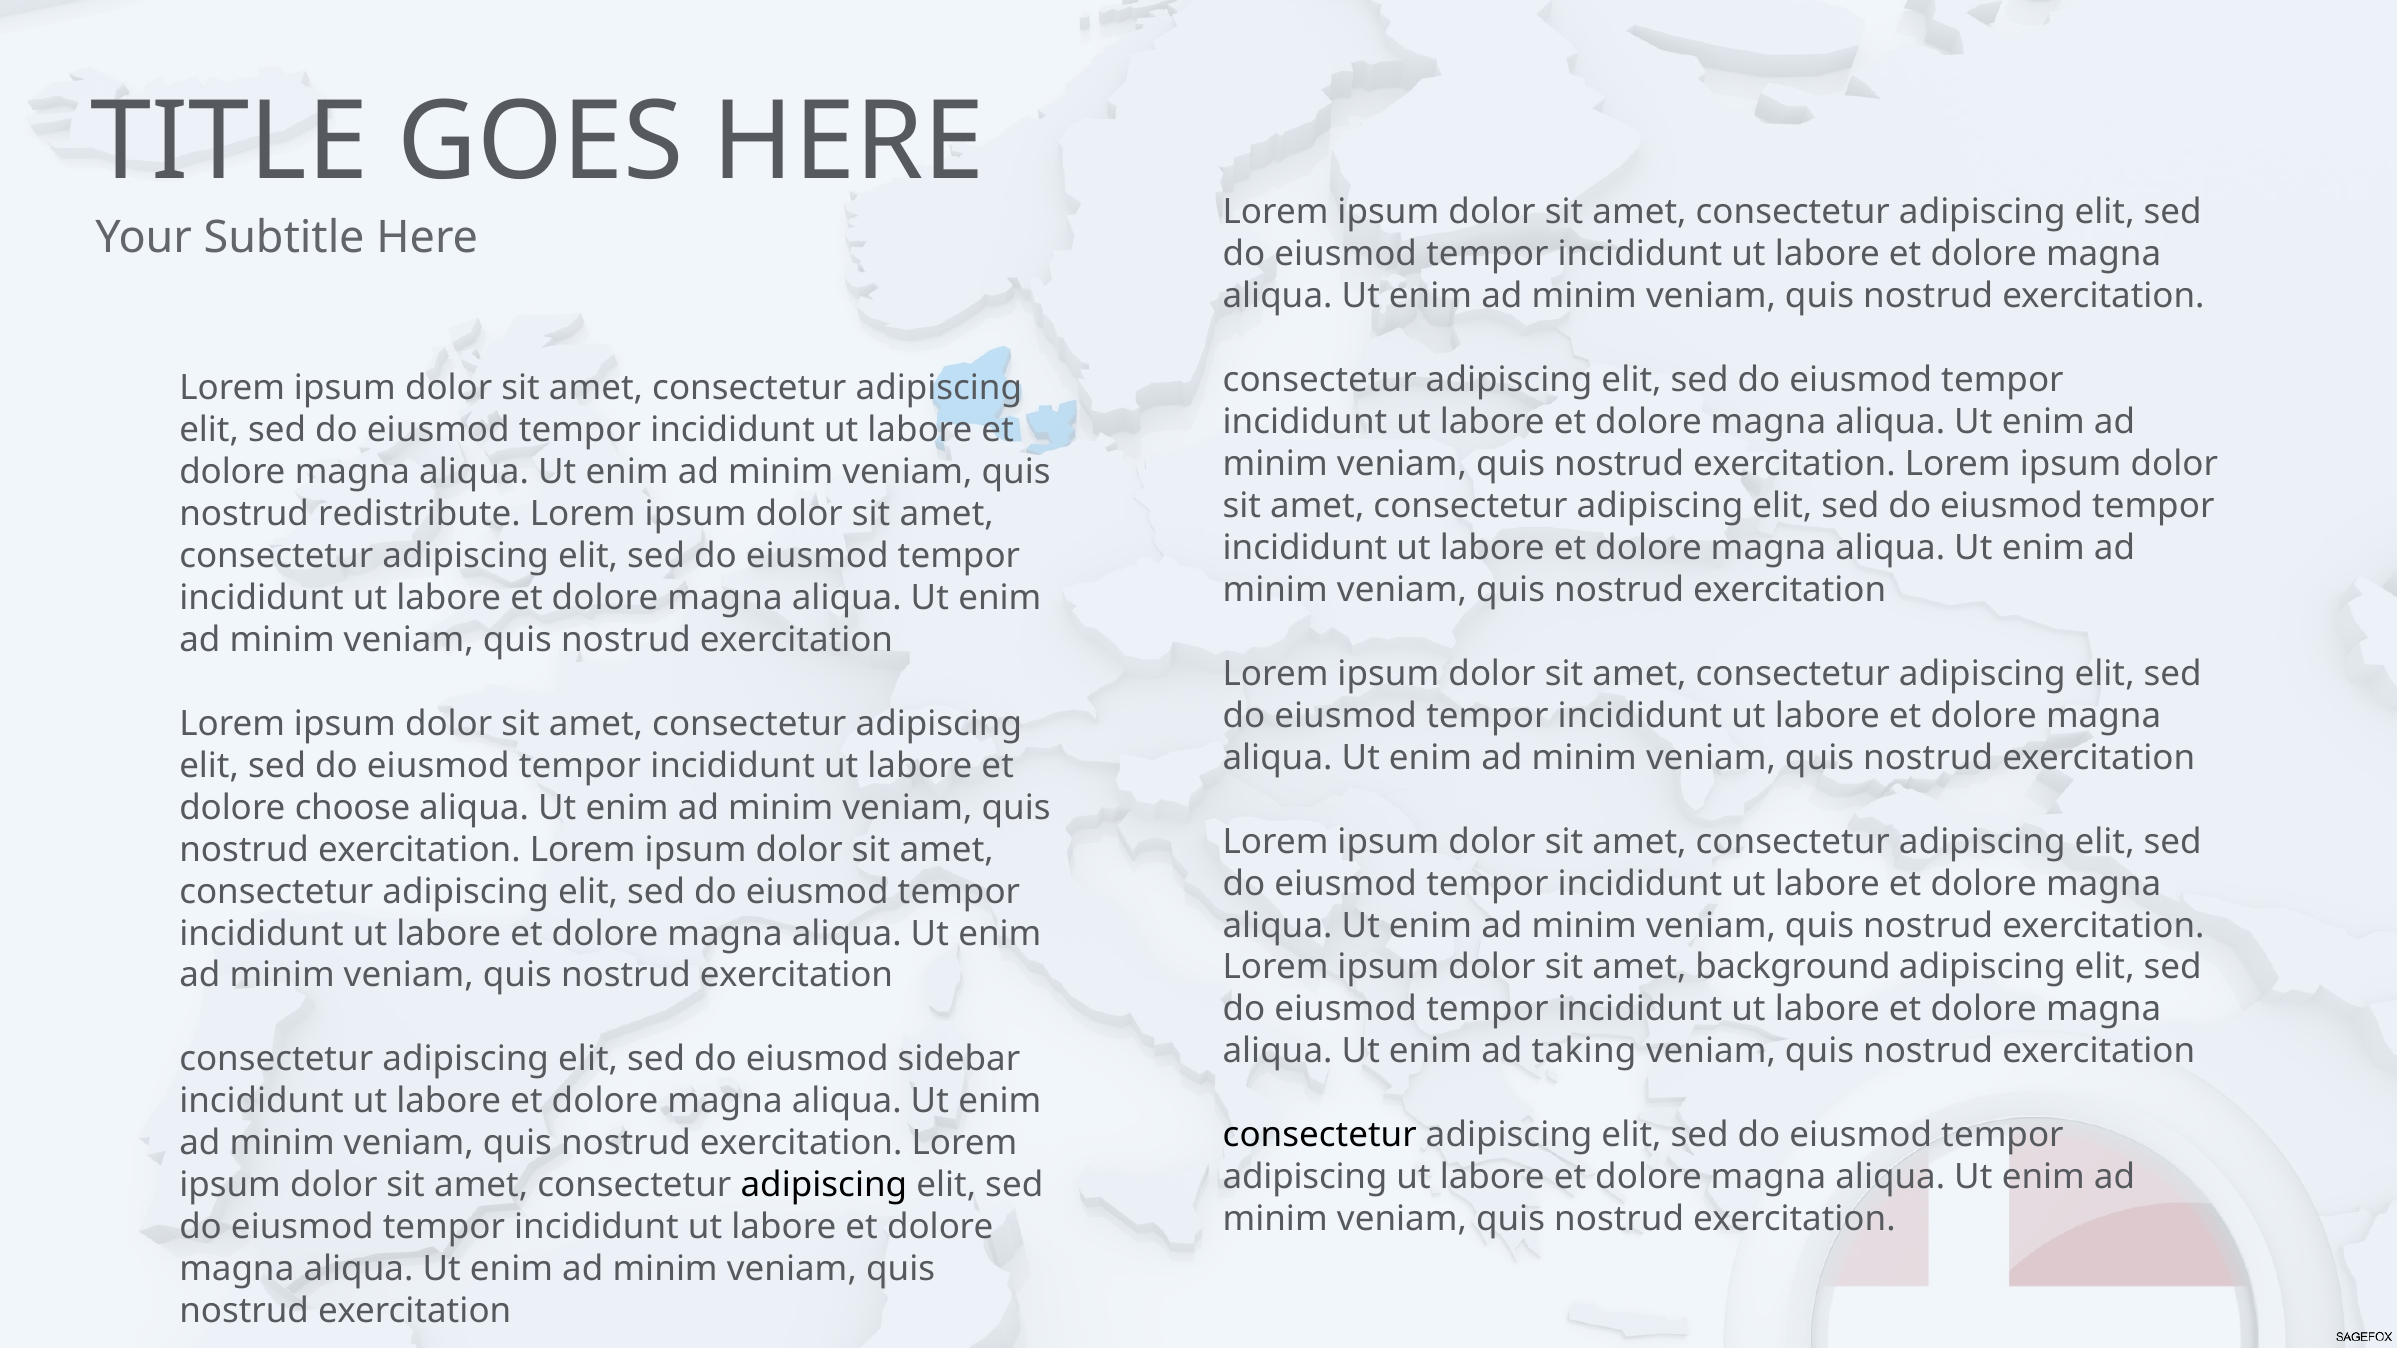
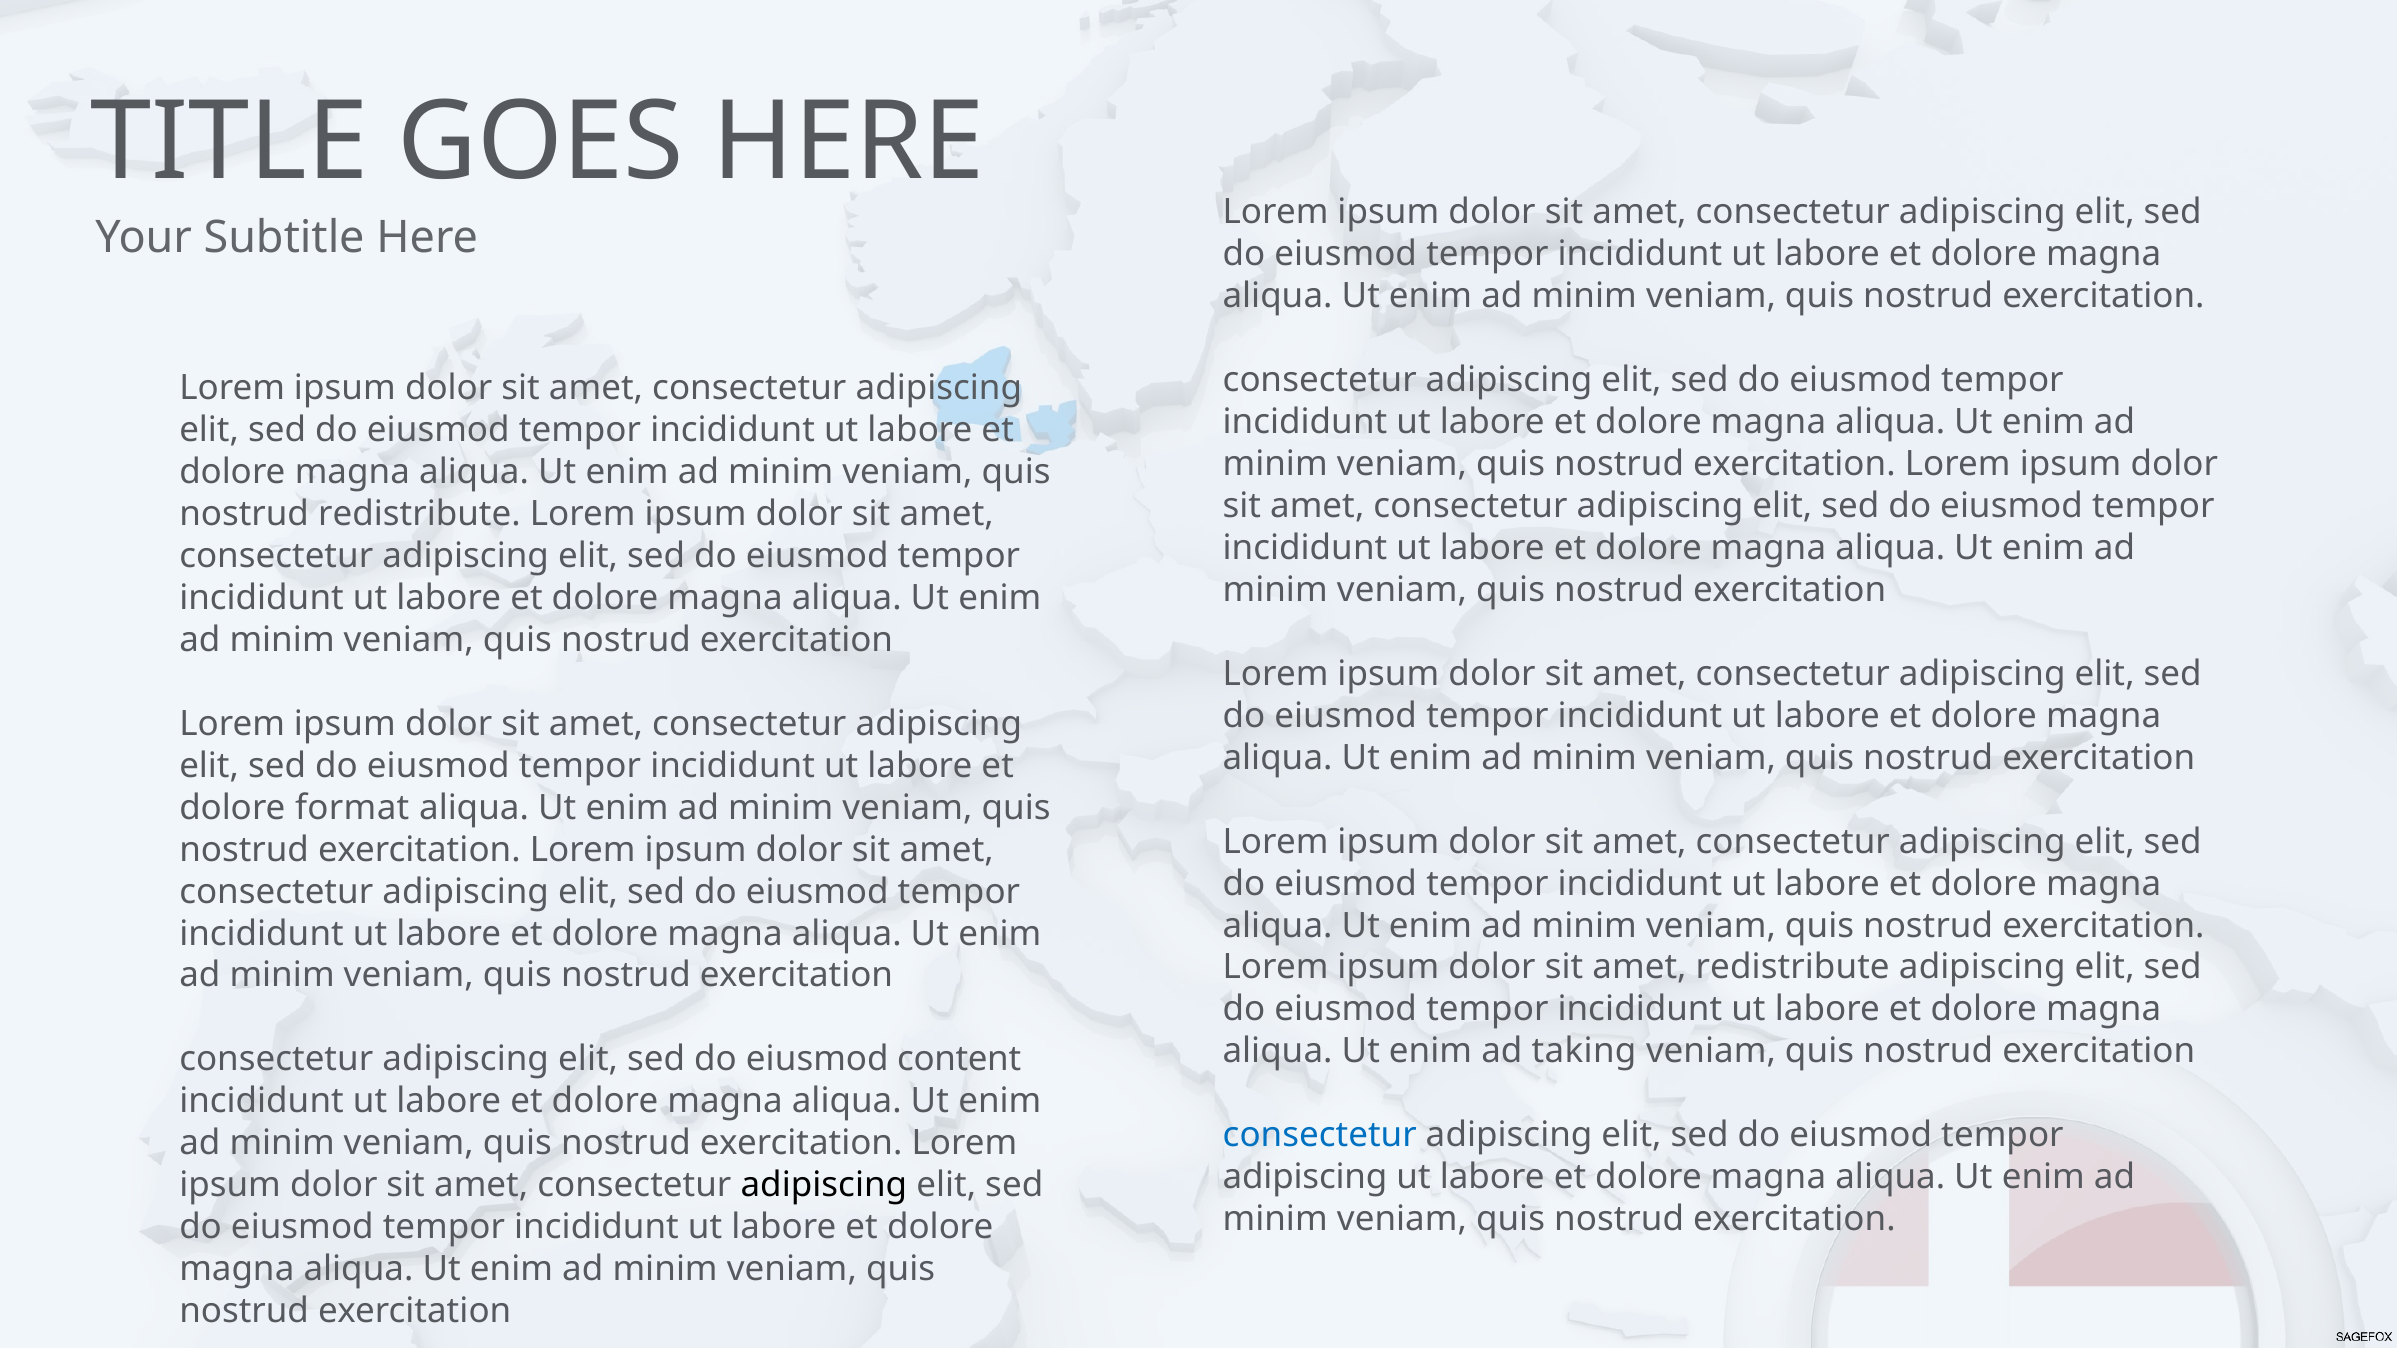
choose: choose -> format (352, 808)
amet background: background -> redistribute (1793, 968)
sidebar: sidebar -> content (959, 1060)
consectetur colour: black -> blue (1320, 1136)
